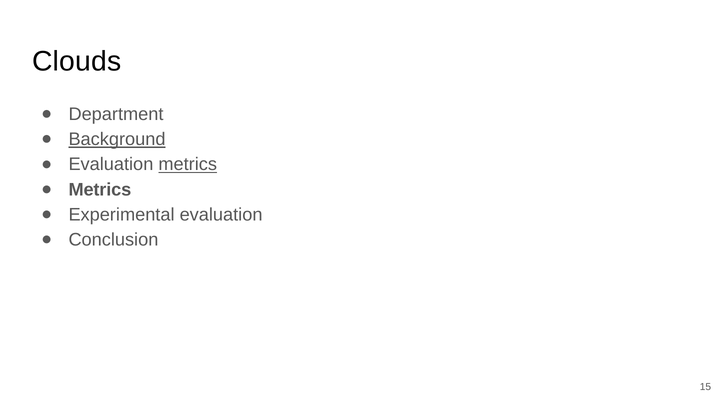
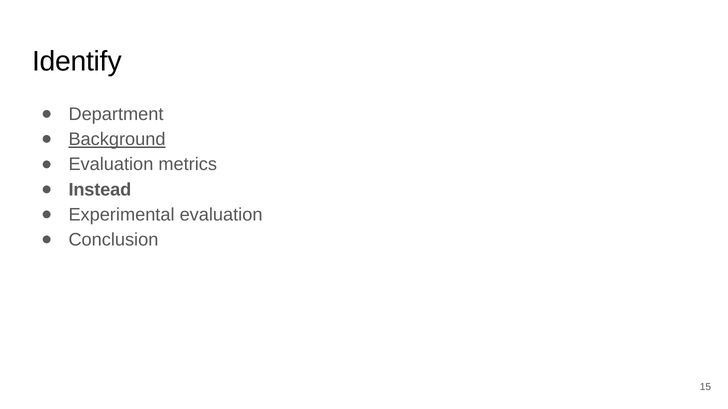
Clouds: Clouds -> Identify (77, 62)
metrics underline: present -> none (188, 165)
Metrics: Metrics -> Instead (100, 190)
